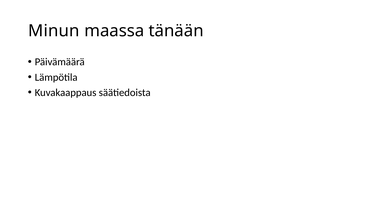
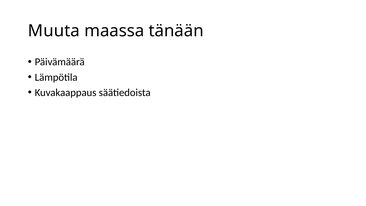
Minun: Minun -> Muuta (54, 31)
